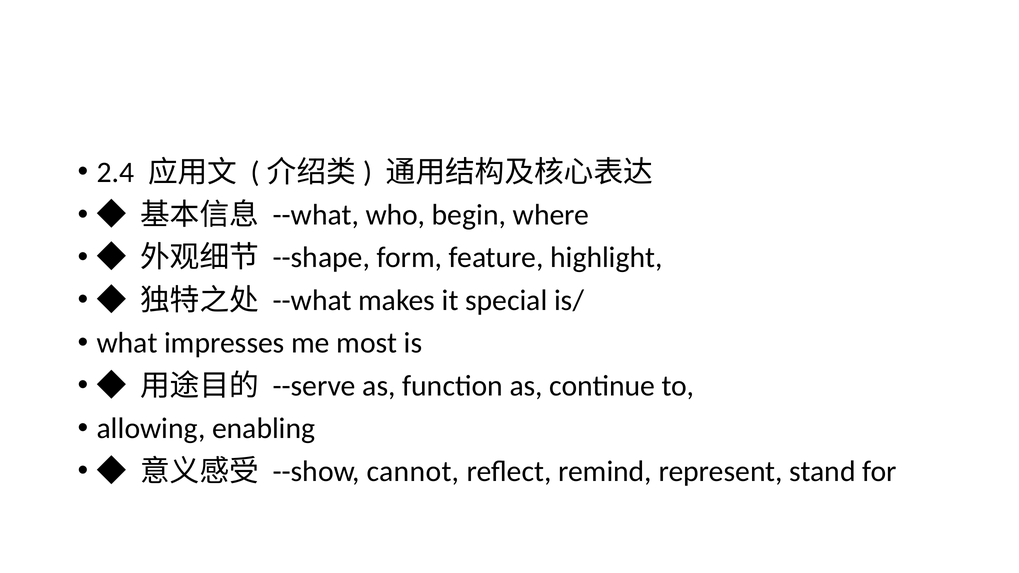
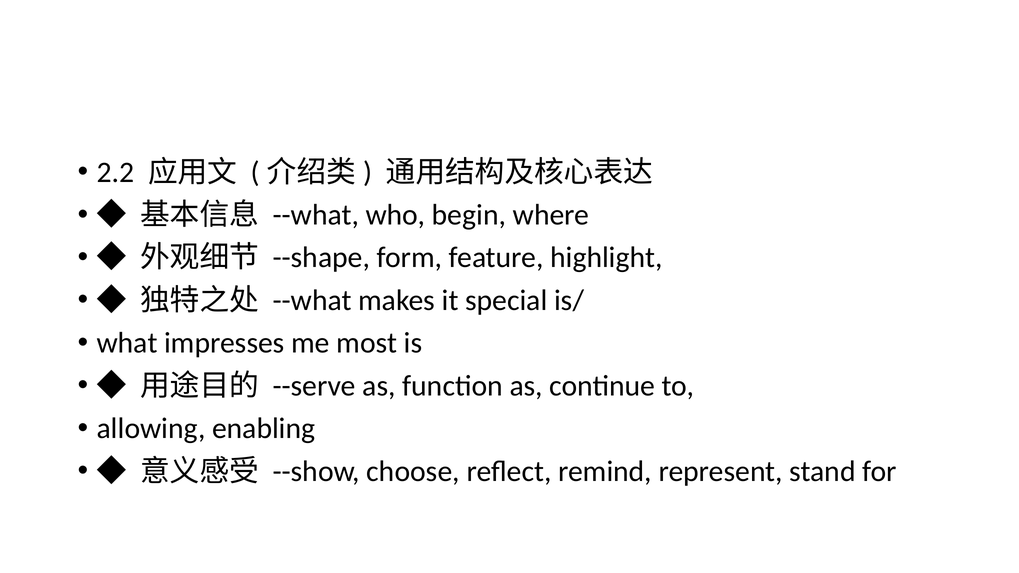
2.4: 2.4 -> 2.2 (116, 172)
cannot: cannot -> choose (413, 471)
